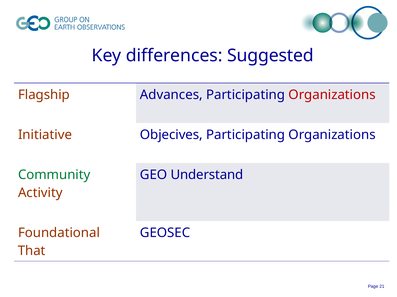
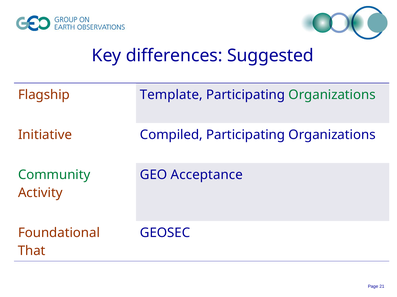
Advances: Advances -> Template (171, 95)
Organizations colour: red -> green (332, 95)
Objecives: Objecives -> Compiled (171, 135)
Understand: Understand -> Acceptance (207, 175)
